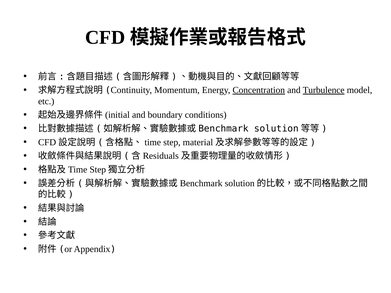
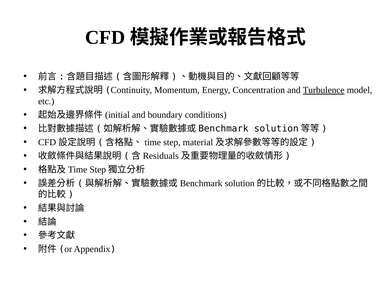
Concentration underline: present -> none (259, 90)
